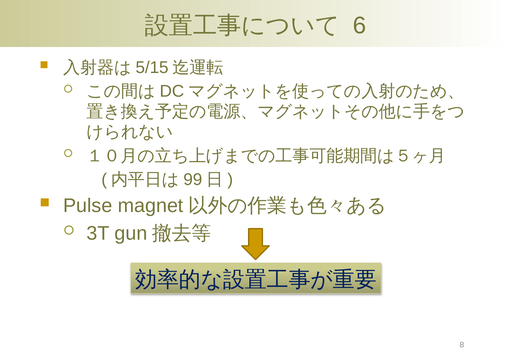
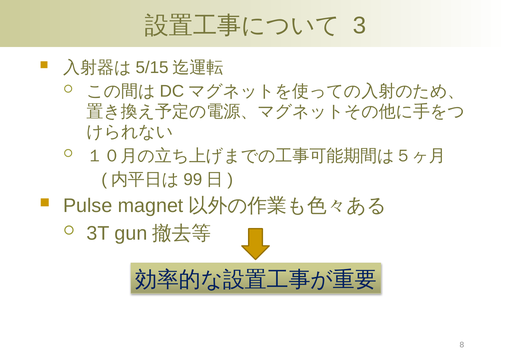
6: 6 -> 3 (360, 25)
